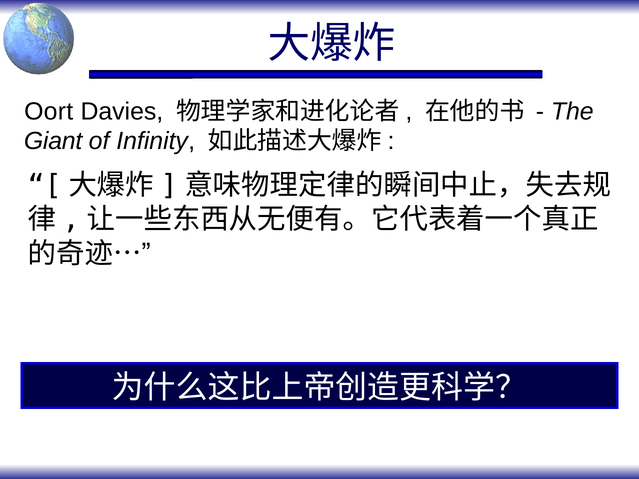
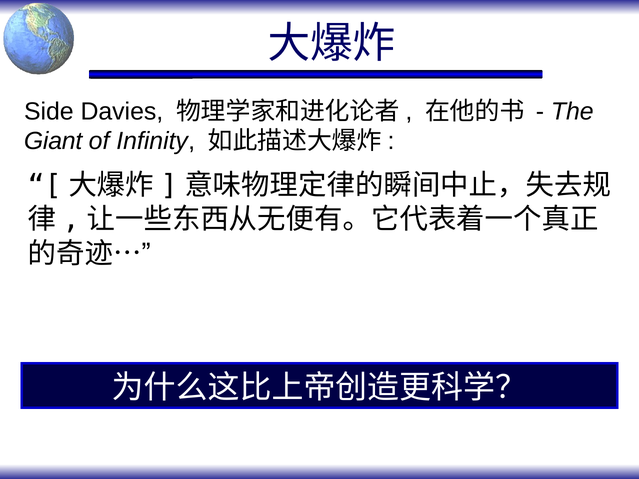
Oort: Oort -> Side (49, 112)
